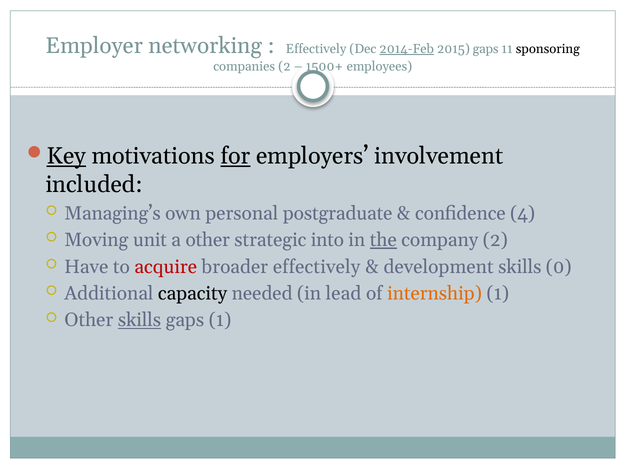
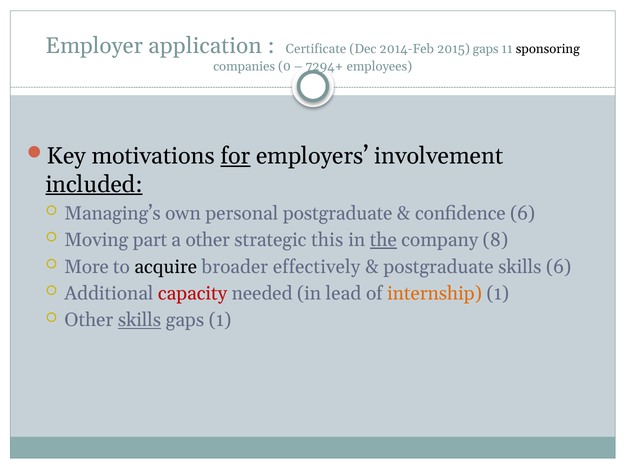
networking: networking -> application (205, 46)
Effectively: Effectively -> Certificate (316, 49)
2014-Feb underline: present -> none (407, 49)
companies 2: 2 -> 0 (285, 67)
1500+: 1500+ -> 7294+ (324, 67)
Key underline: present -> none (66, 156)
included underline: none -> present (94, 184)
confidence 4: 4 -> 6 (523, 214)
unit: unit -> part (150, 240)
into: into -> this (327, 240)
company 2: 2 -> 8 (495, 240)
Have: Have -> More (86, 267)
acquire colour: red -> black (166, 267)
development: development -> postgraduate (439, 267)
skills 0: 0 -> 6 (559, 267)
capacity colour: black -> red (193, 294)
